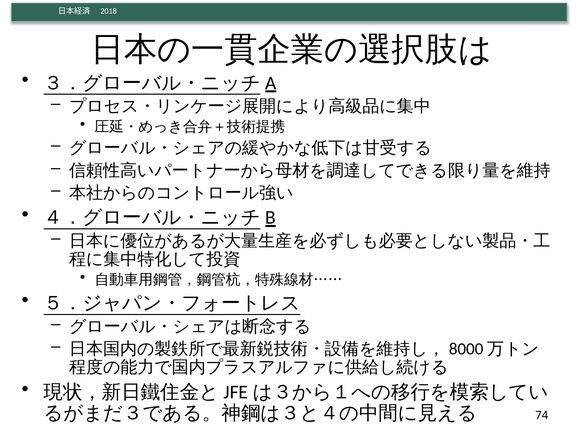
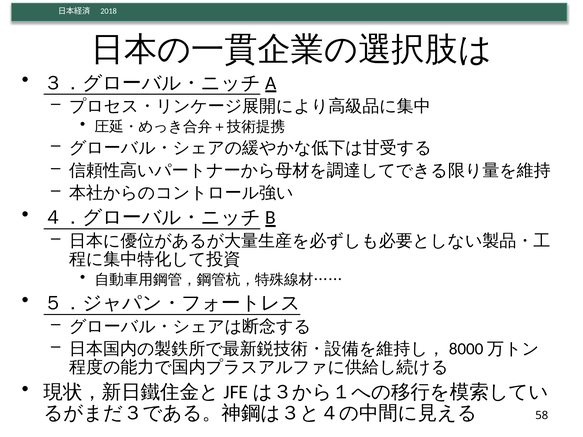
74: 74 -> 58 (542, 416)
